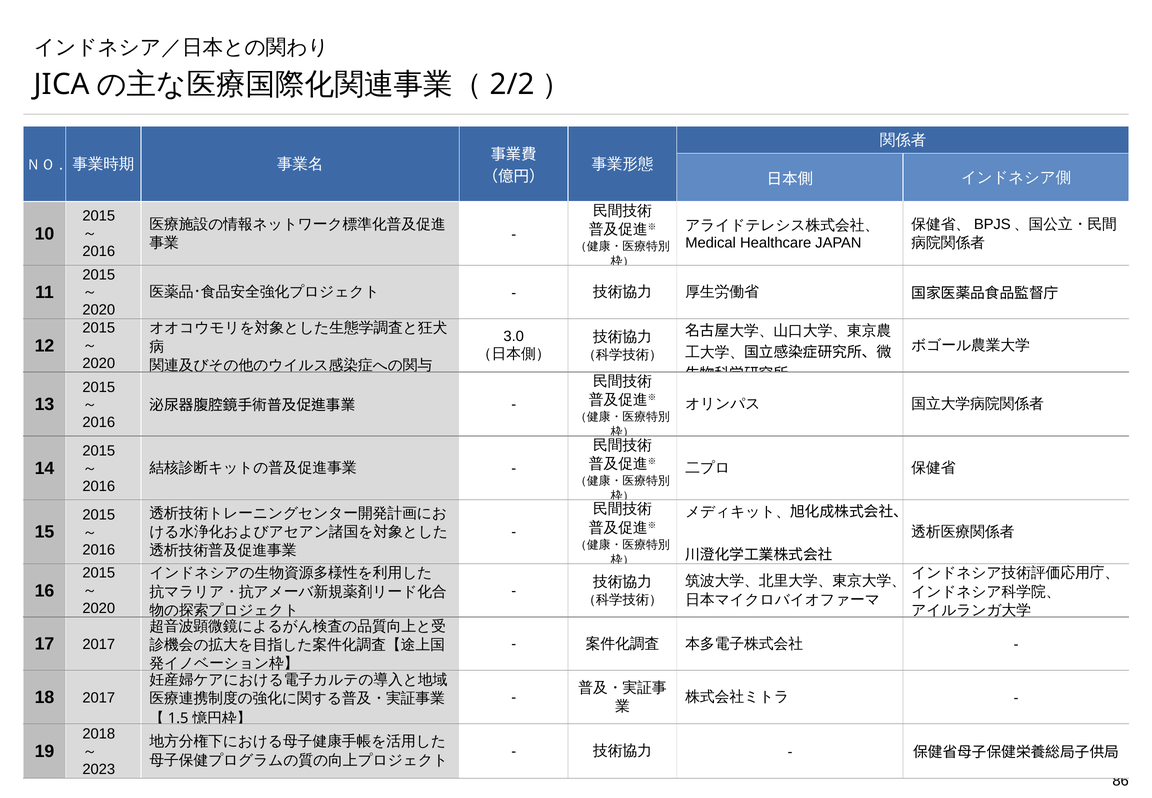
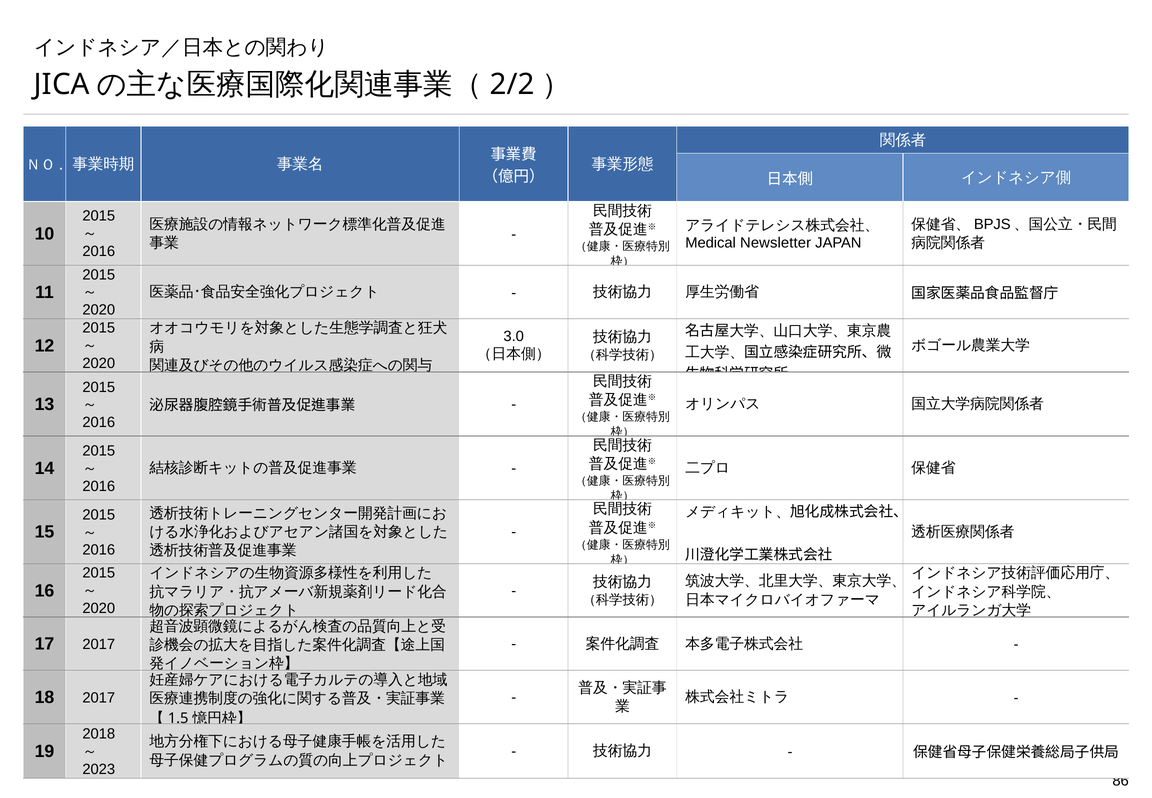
Healthcare: Healthcare -> Newsletter (776, 243)
